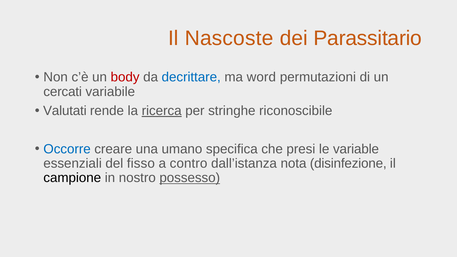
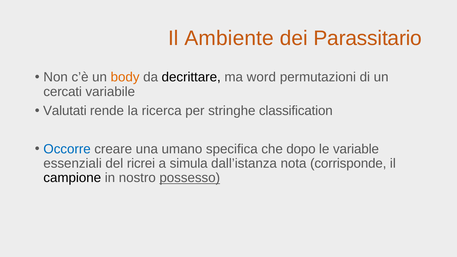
Nascoste: Nascoste -> Ambiente (229, 38)
body colour: red -> orange (125, 77)
decrittare colour: blue -> black (191, 77)
ricerca underline: present -> none (162, 111)
riconoscibile: riconoscibile -> classification (296, 111)
presi: presi -> dopo (301, 149)
fisso: fisso -> ricrei (141, 164)
contro: contro -> simula (189, 164)
disinfezione: disinfezione -> corrisponde (348, 164)
